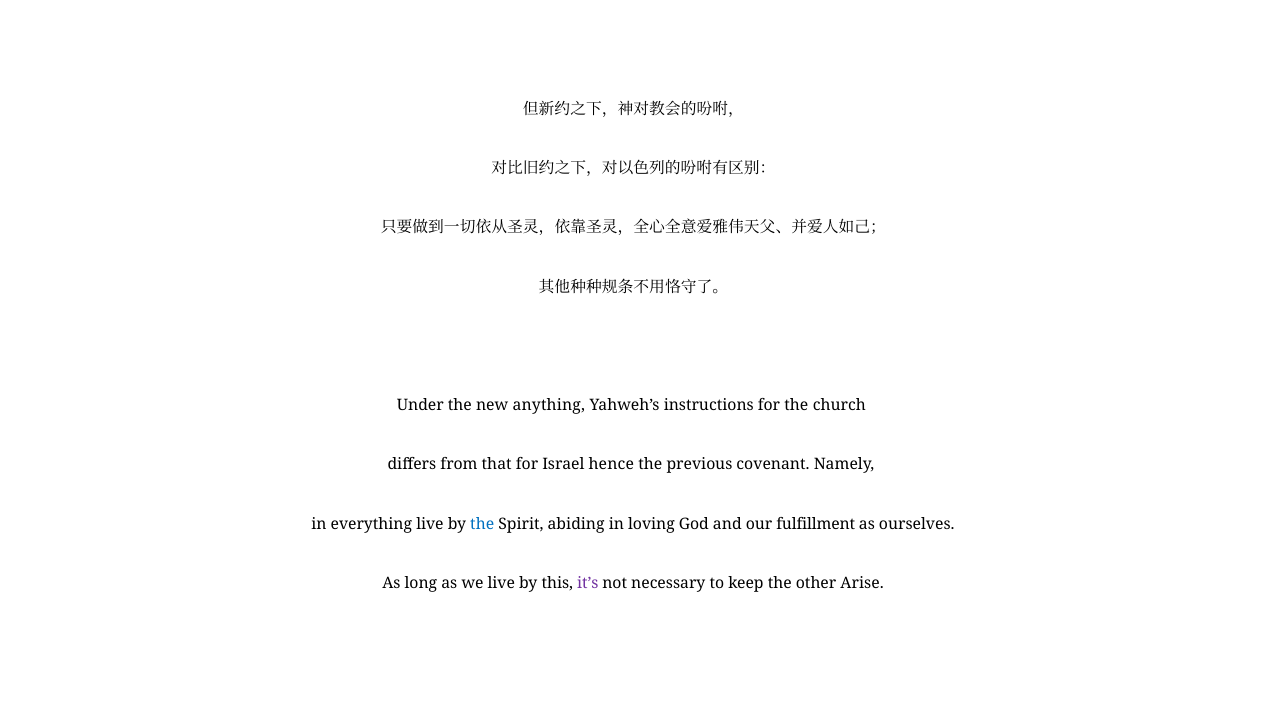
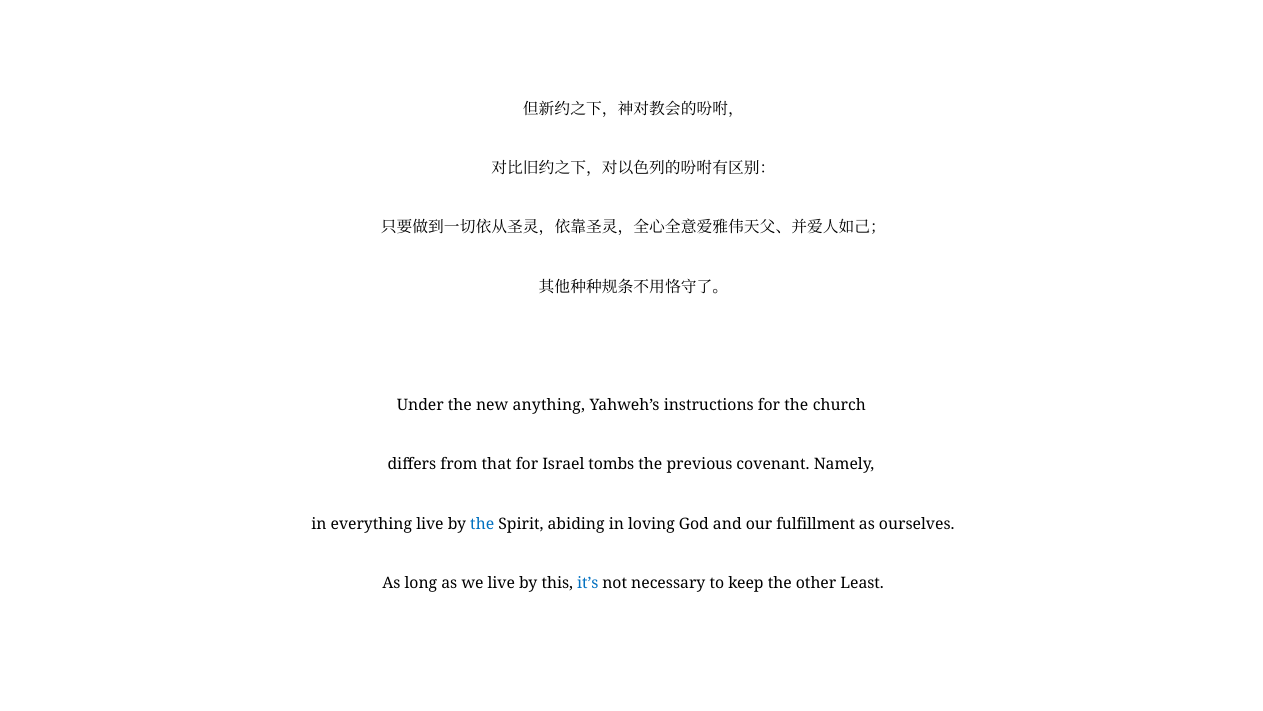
hence: hence -> tombs (611, 464)
it’s colour: purple -> blue (588, 583)
Arise: Arise -> Least (862, 583)
